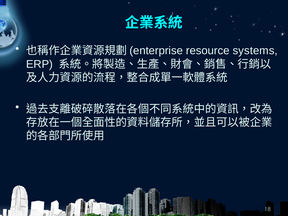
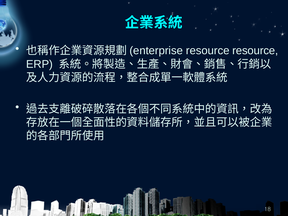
resource systems: systems -> resource (255, 51)
